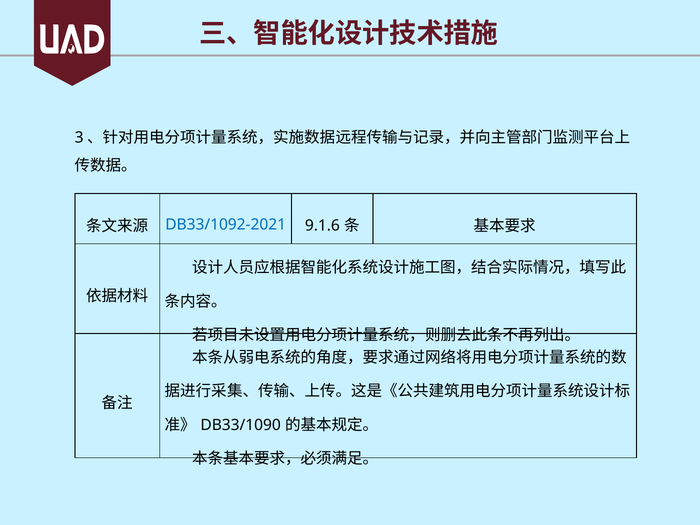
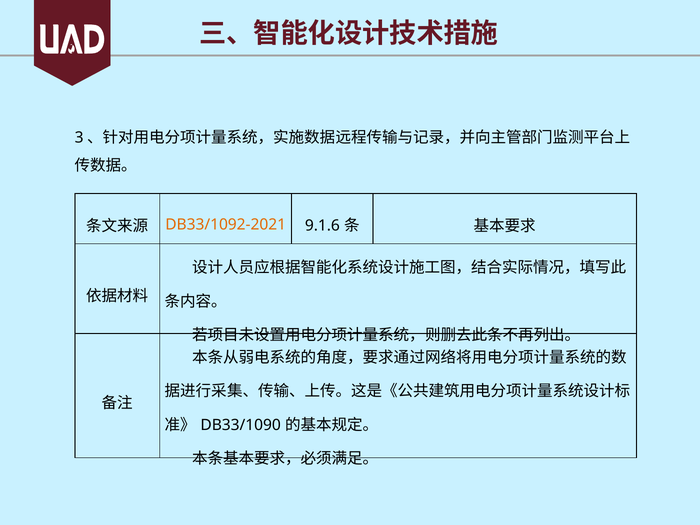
DB33/1092-2021 colour: blue -> orange (226, 225)
